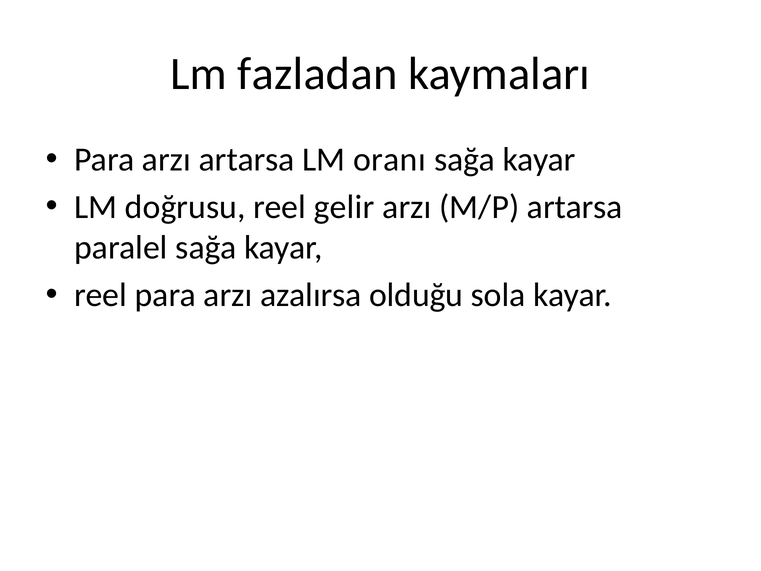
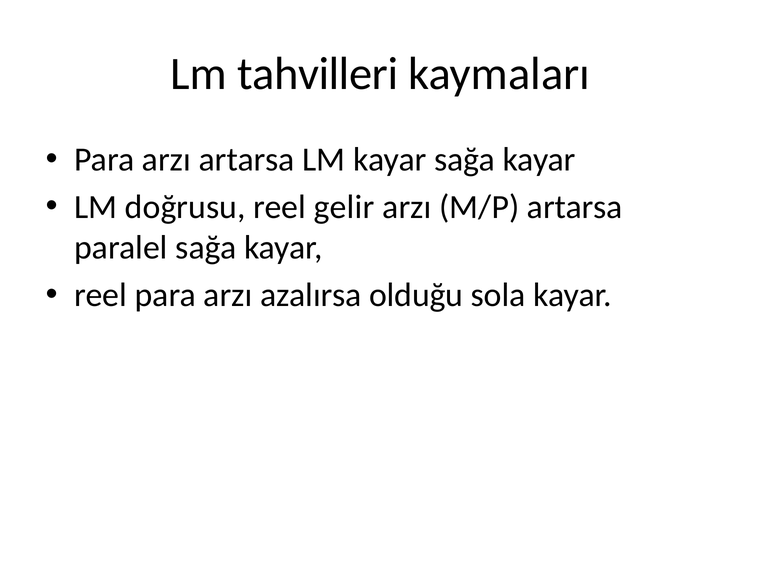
fazladan: fazladan -> tahvilleri (318, 74)
LM oranı: oranı -> kayar (390, 160)
